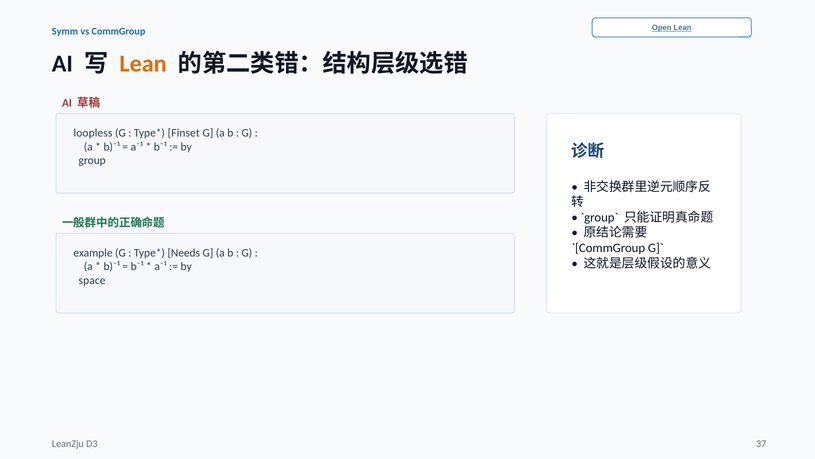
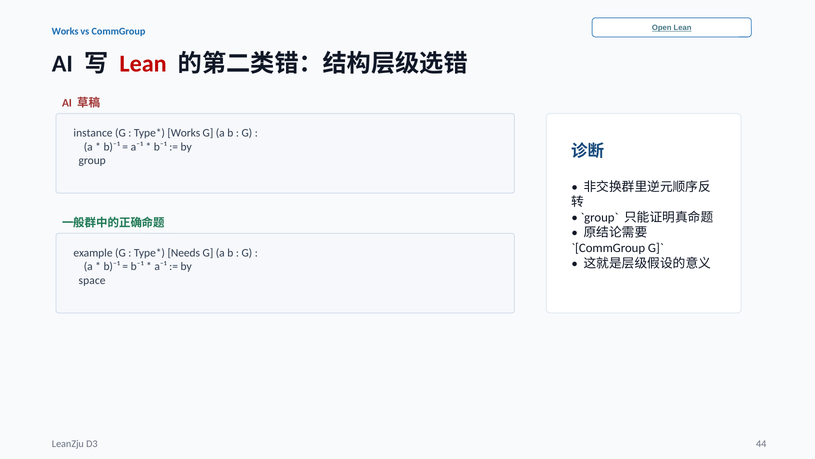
Symm: Symm -> Works (65, 31)
Lean colour: orange -> red (143, 64)
loopless: loopless -> instance (93, 133)
Finset: Finset -> Works (184, 133)
37: 37 -> 44 (761, 443)
